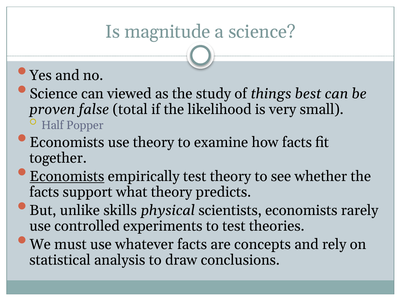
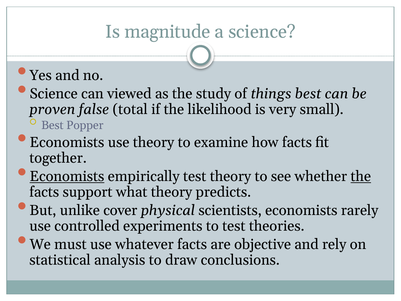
Half: Half -> Best (52, 125)
the underline: none -> present (361, 176)
skills: skills -> cover (120, 210)
concepts: concepts -> objective (263, 244)
